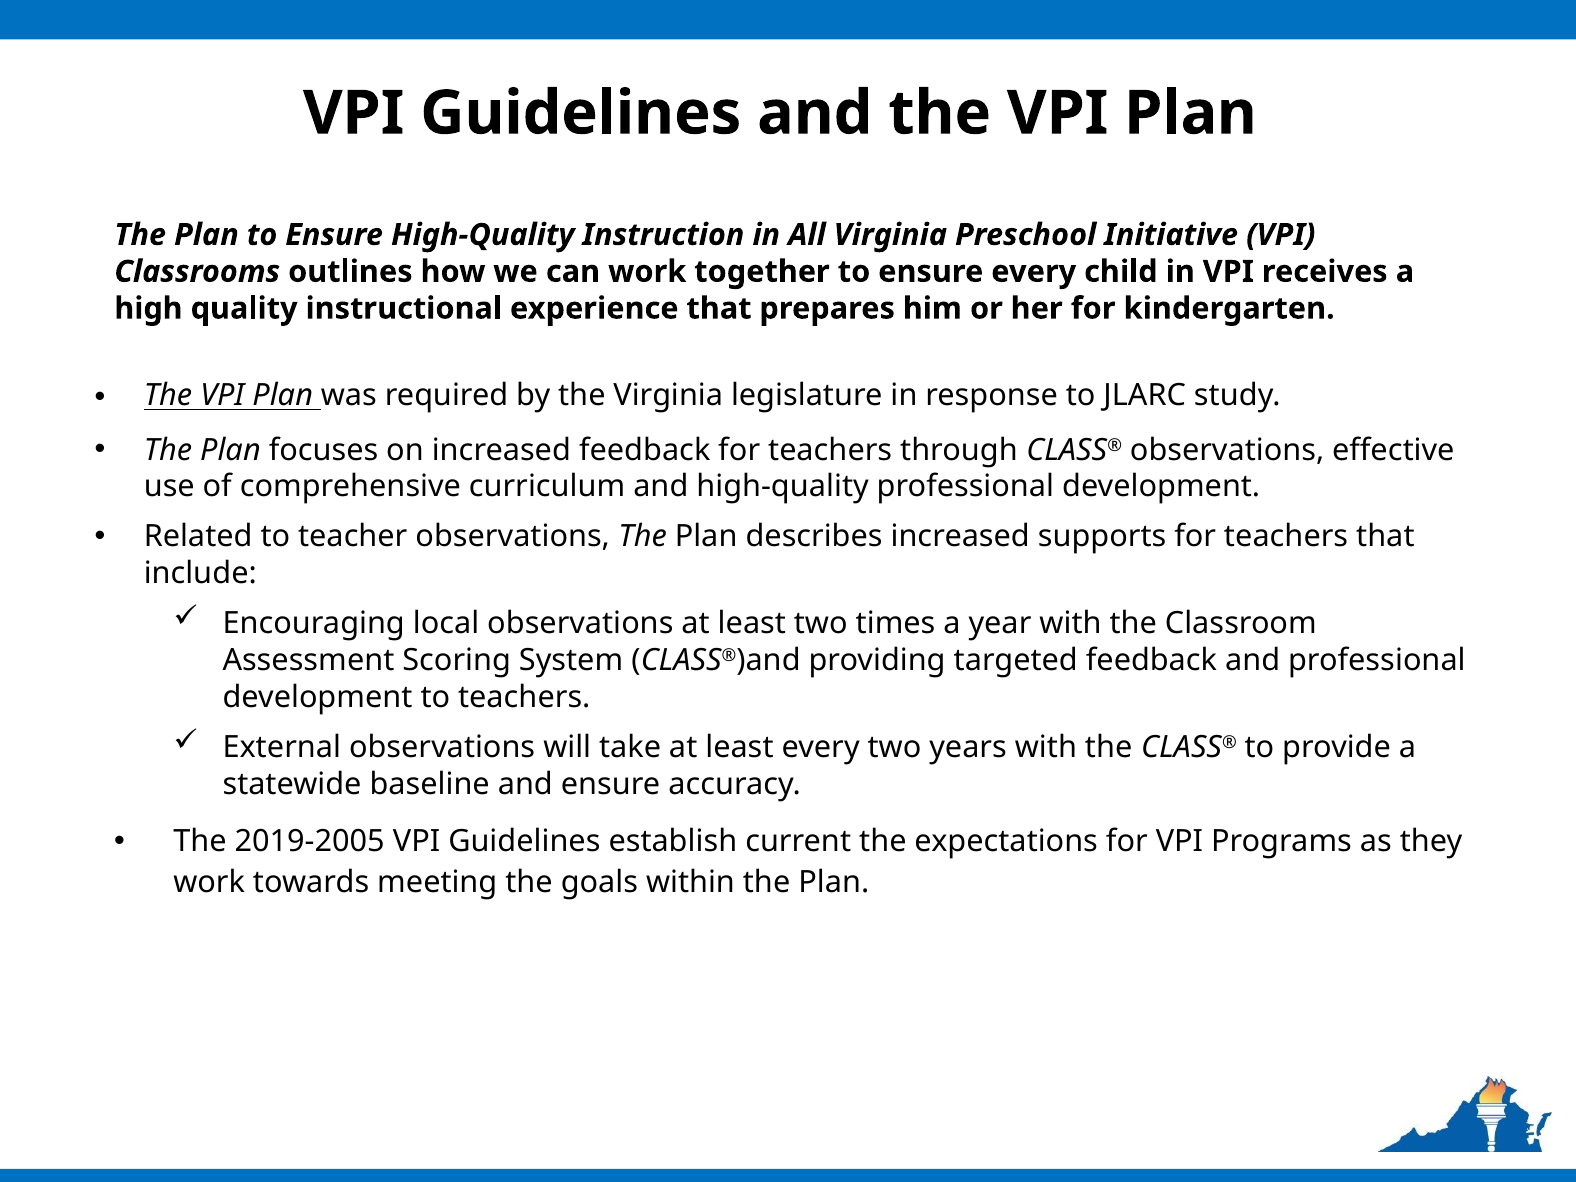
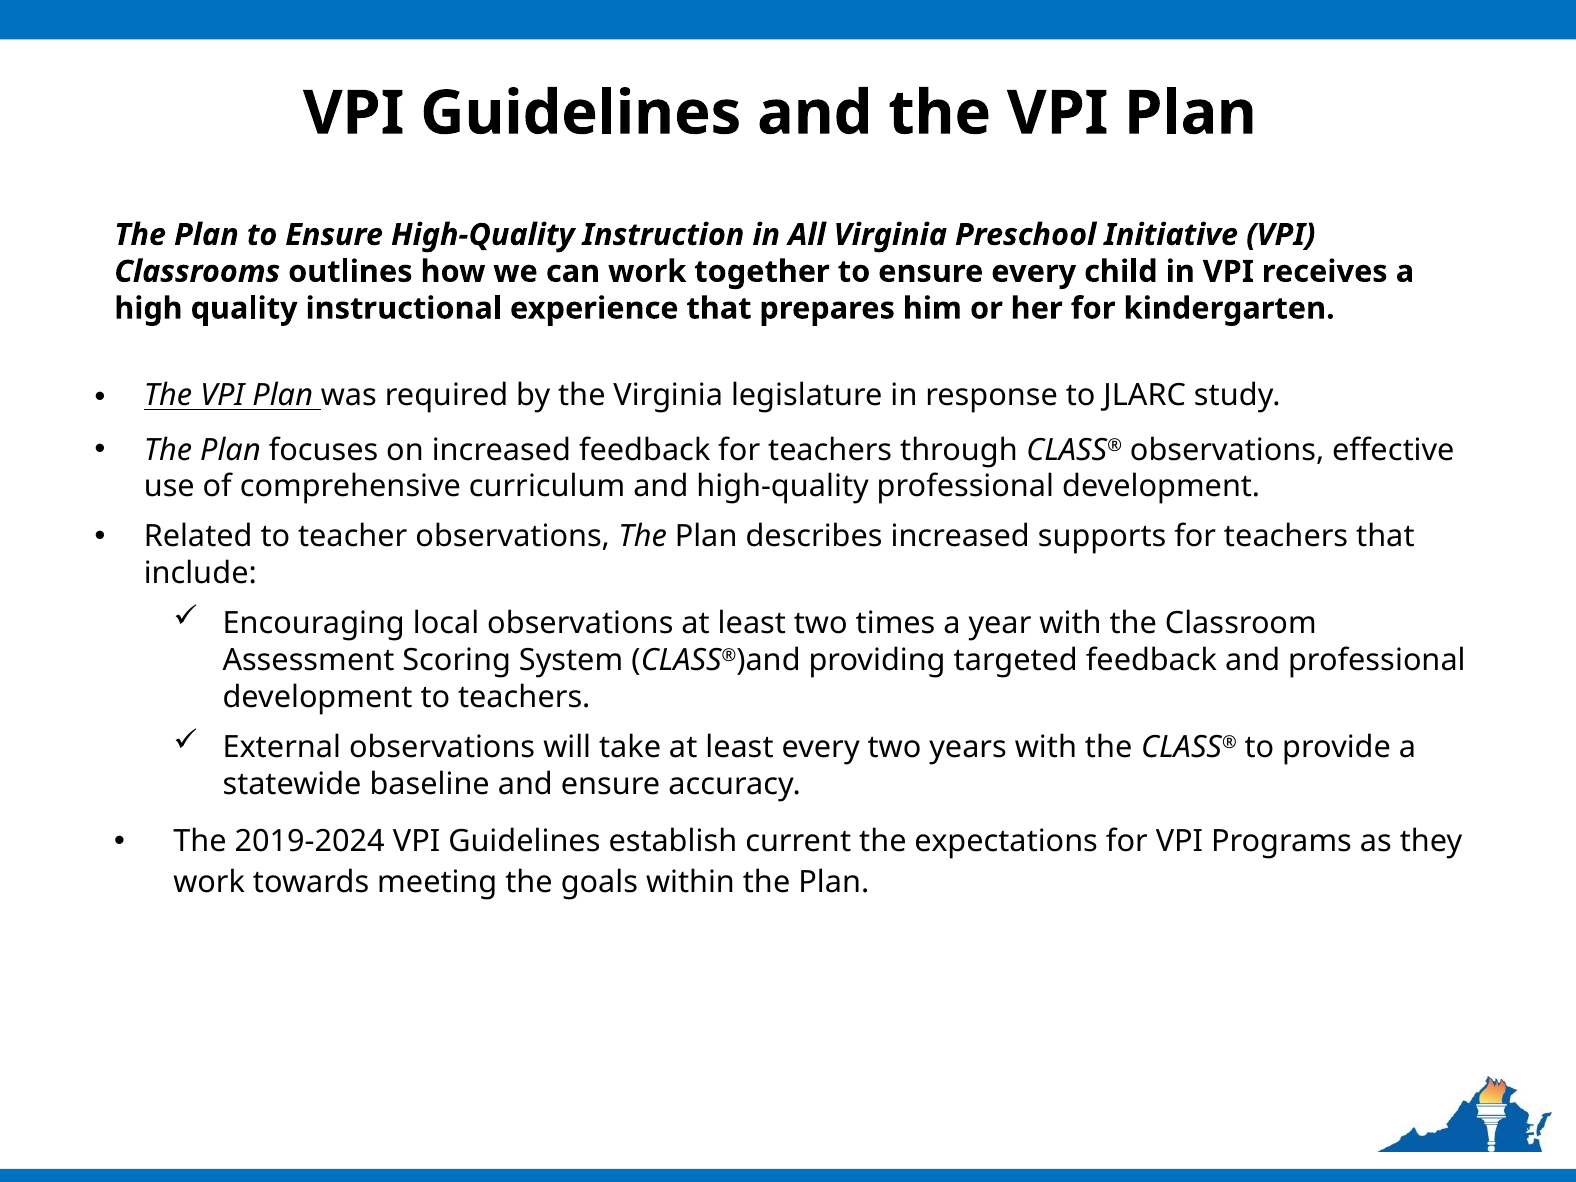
2019-2005: 2019-2005 -> 2019-2024 (310, 842)
